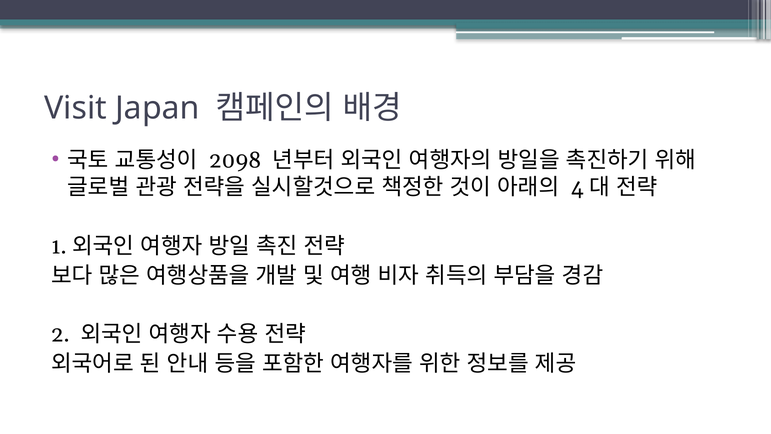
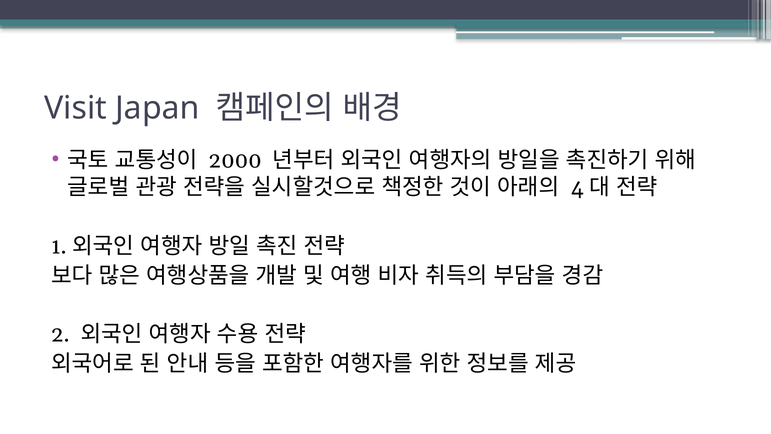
2098: 2098 -> 2000 (236, 160)
